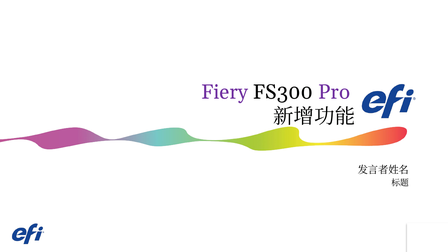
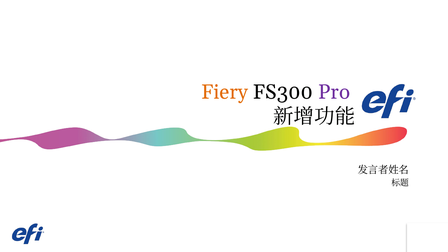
Fiery colour: purple -> orange (225, 92)
